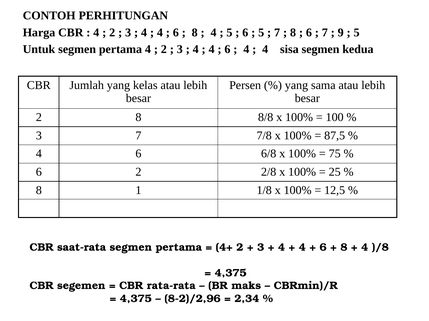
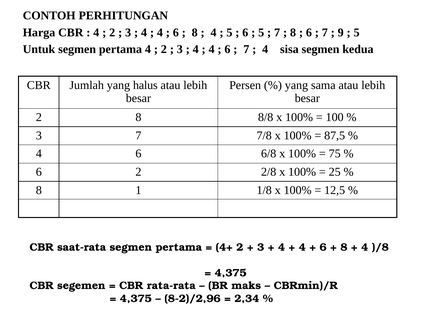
4: 4 -> 7 (246, 49)
kelas: kelas -> halus (145, 85)
